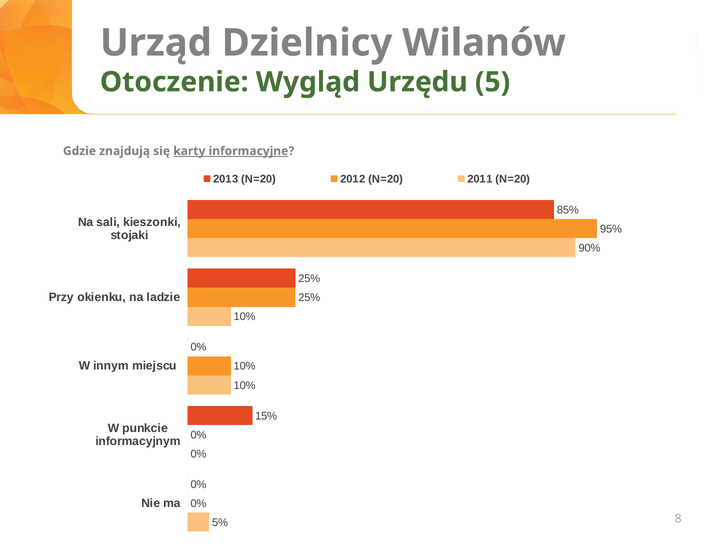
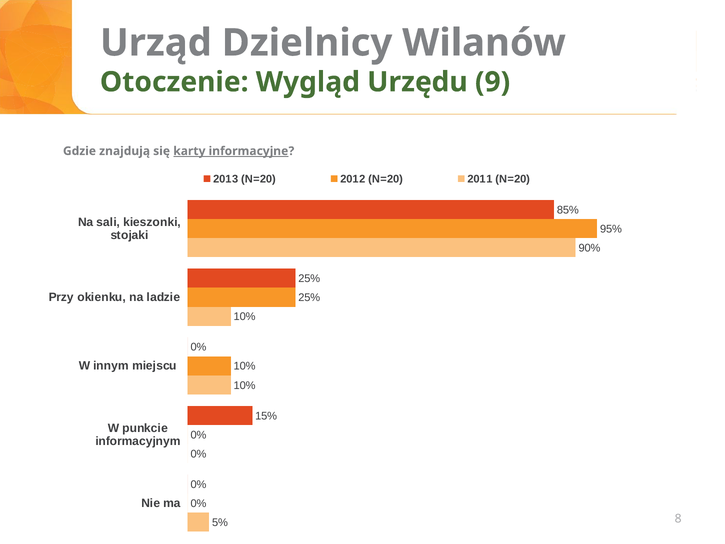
5: 5 -> 9 (493, 82)
